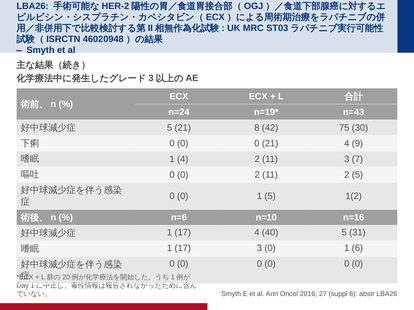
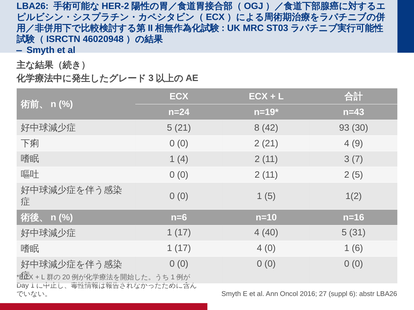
75: 75 -> 93 (344, 128)
0: 0 -> 2 (257, 144)
3: 3 -> 4 (259, 249)
